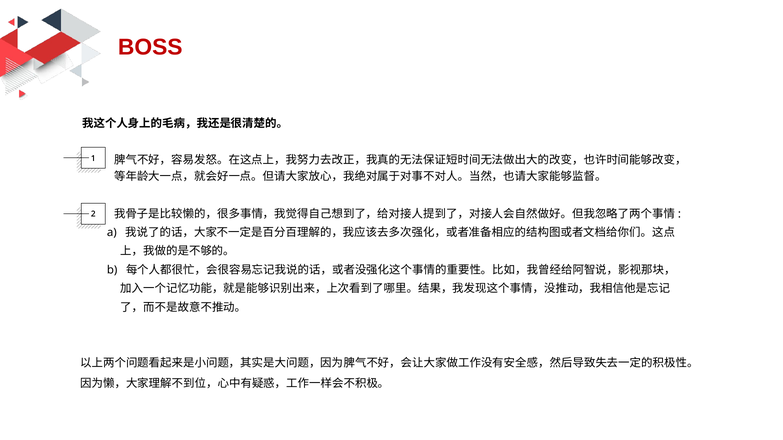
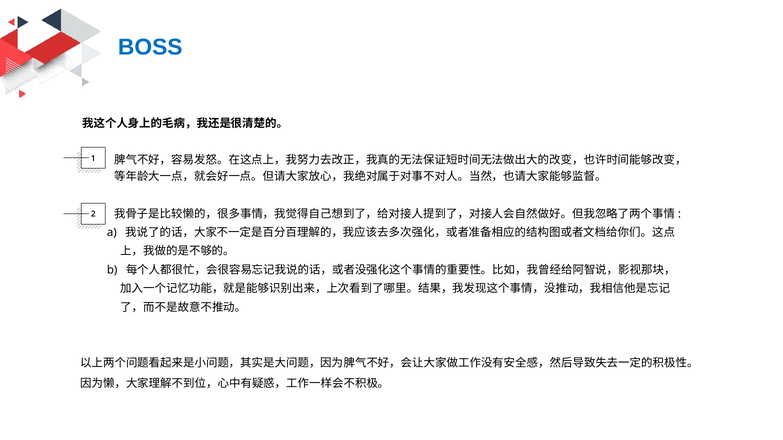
BOSS colour: red -> blue (150, 47)
